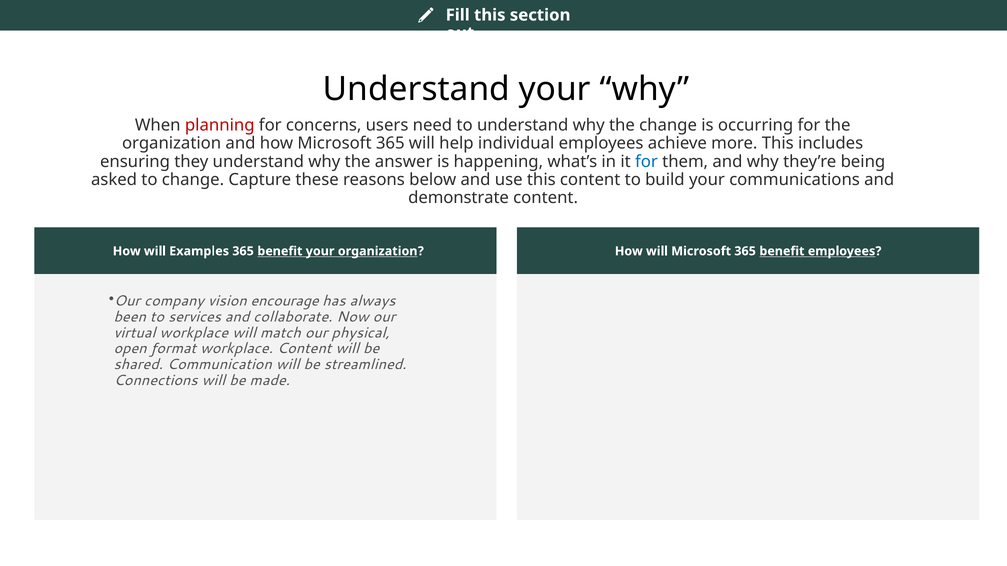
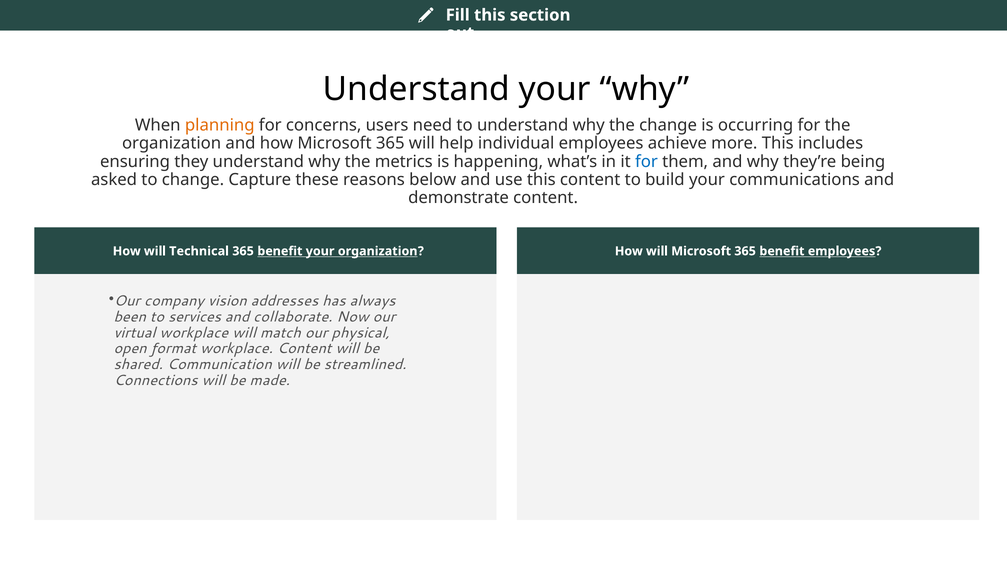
planning colour: red -> orange (220, 125)
answer: answer -> metrics (404, 162)
Examples: Examples -> Technical (199, 251)
encourage: encourage -> addresses (285, 301)
